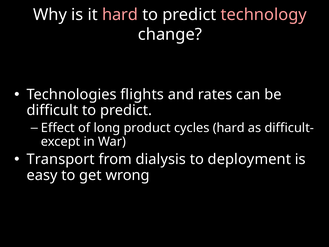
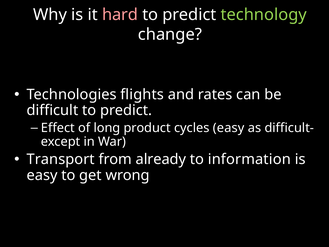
technology colour: pink -> light green (264, 15)
cycles hard: hard -> easy (229, 128)
dialysis: dialysis -> already (161, 159)
deployment: deployment -> information (249, 159)
